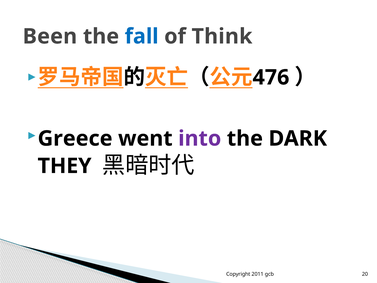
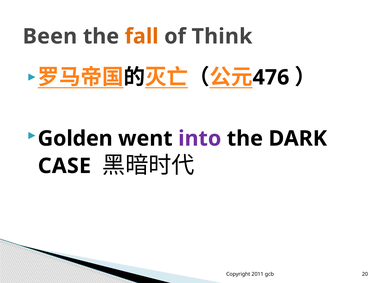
fall colour: blue -> orange (142, 36)
Greece: Greece -> Golden (75, 138)
THEY: THEY -> CASE (64, 166)
